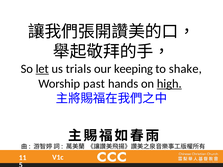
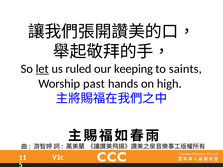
trials: trials -> ruled (79, 69)
shake: shake -> saints (185, 69)
high underline: present -> none (169, 84)
